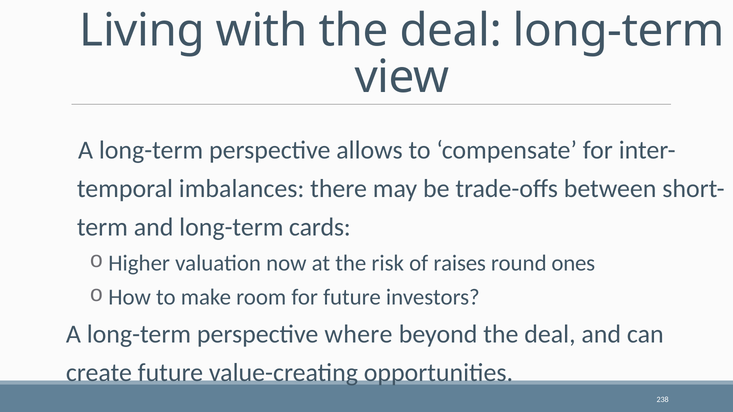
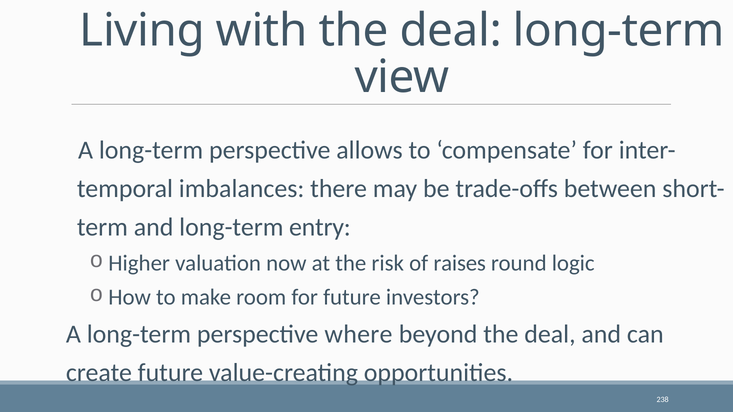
cards: cards -> entry (320, 227)
ones: ones -> logic (573, 263)
